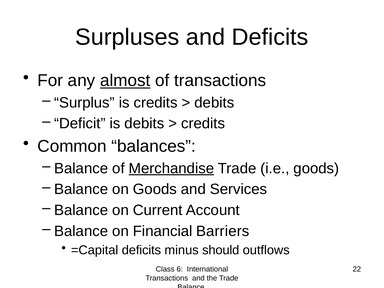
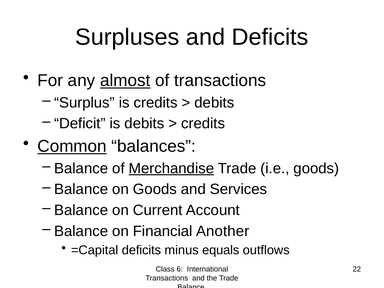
Common underline: none -> present (72, 146)
Barriers: Barriers -> Another (223, 231)
should: should -> equals (221, 250)
